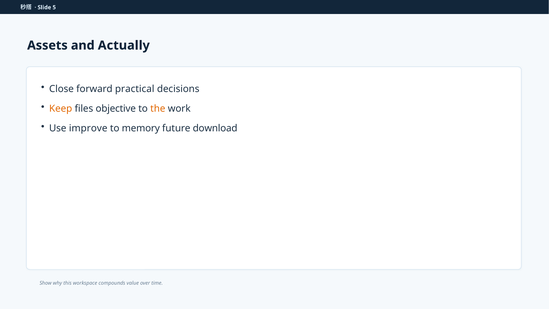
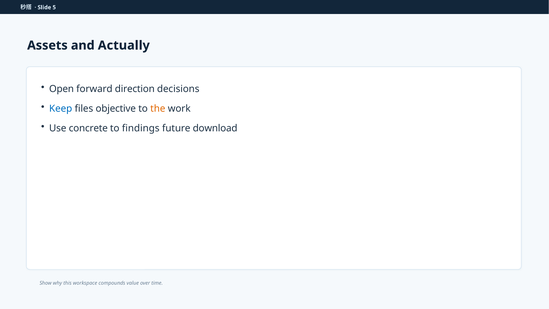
Close: Close -> Open (62, 89)
practical: practical -> direction (135, 89)
Keep colour: orange -> blue (61, 109)
improve: improve -> concrete (88, 128)
memory: memory -> findings (141, 128)
